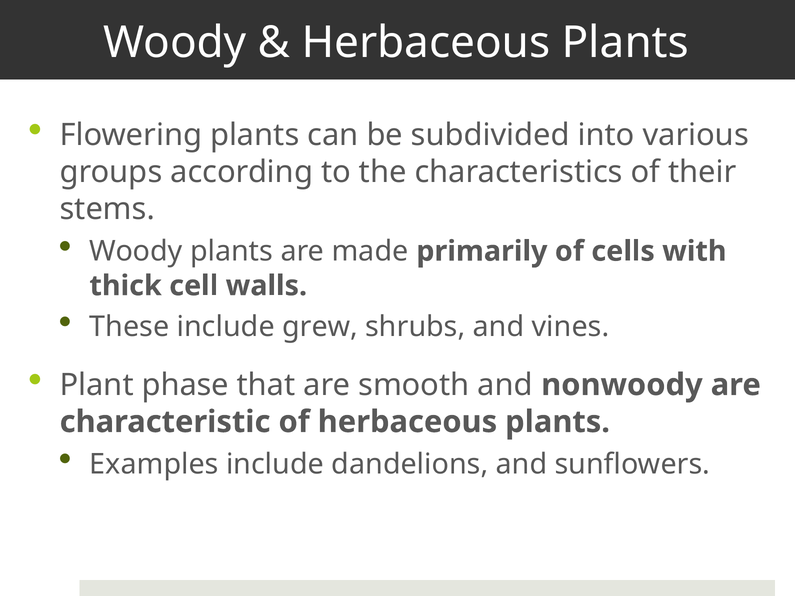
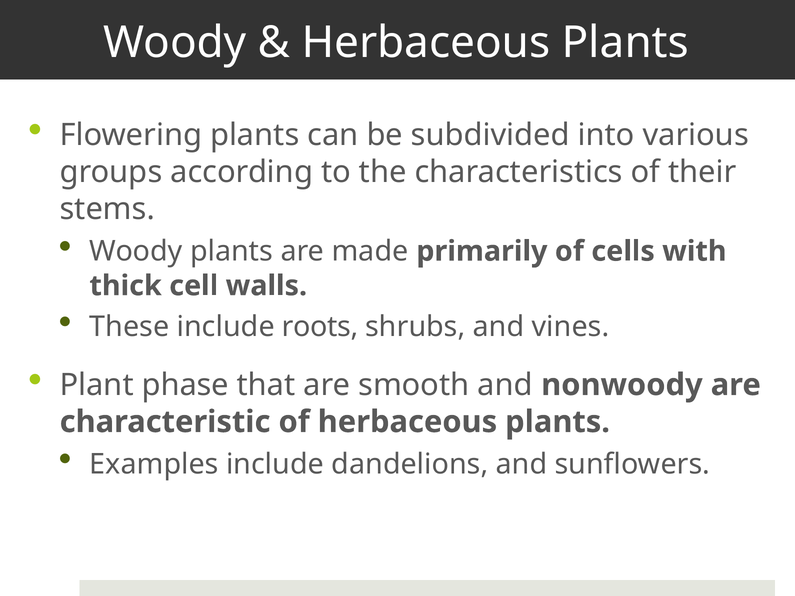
grew: grew -> roots (320, 327)
